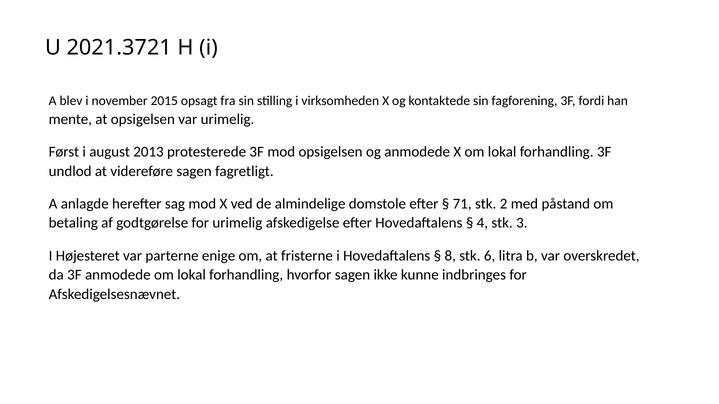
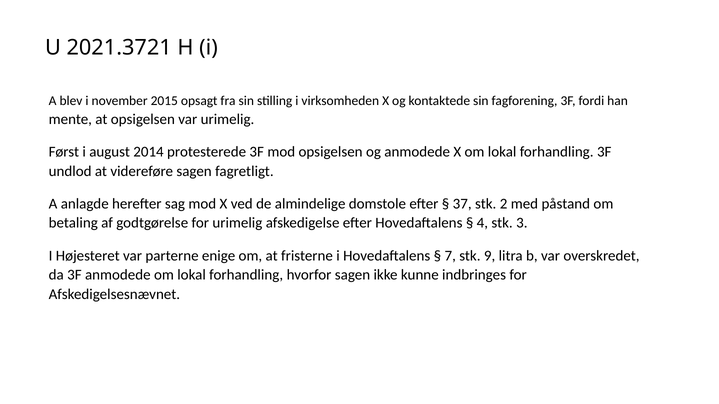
2013: 2013 -> 2014 (149, 152)
71: 71 -> 37 (462, 204)
8: 8 -> 7 (450, 256)
6: 6 -> 9 (490, 256)
